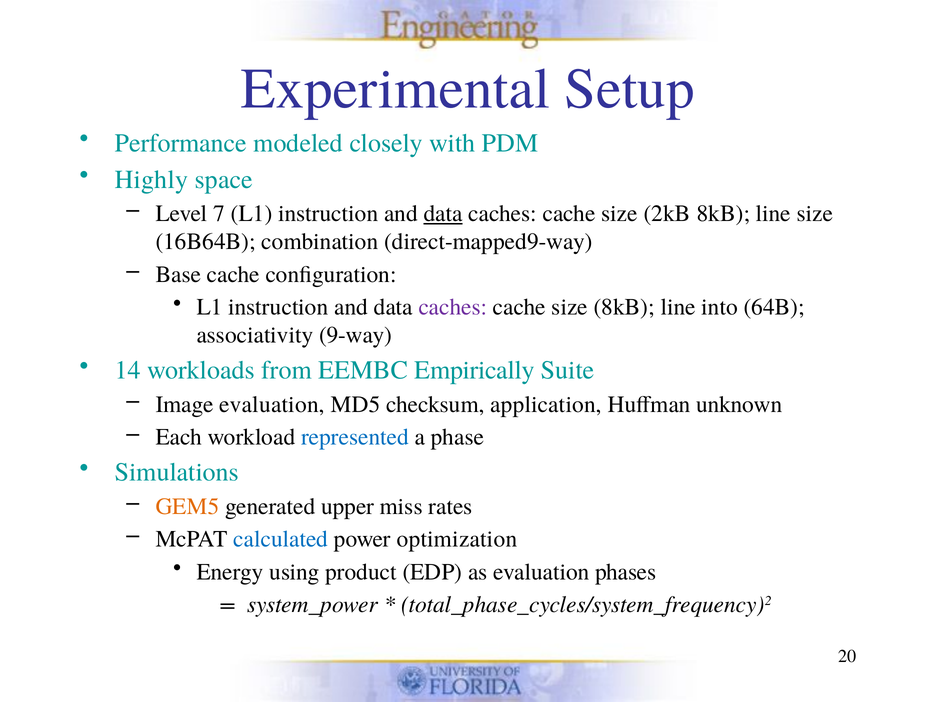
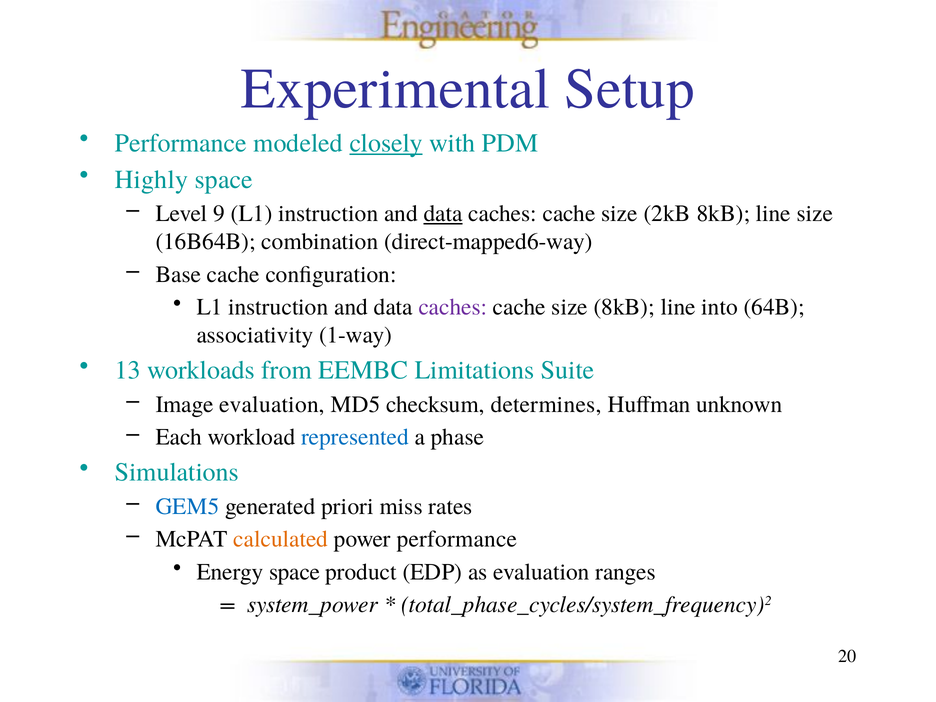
closely underline: none -> present (386, 143)
7: 7 -> 9 (219, 214)
9-way: 9-way -> 6-way (560, 242)
associativity 9-way: 9-way -> 1-way (356, 335)
14: 14 -> 13 (128, 370)
Empirically: Empirically -> Limitations (474, 370)
application: application -> determines (546, 404)
GEM5 colour: orange -> blue (187, 506)
upper: upper -> priori (348, 506)
calculated colour: blue -> orange (281, 539)
power optimization: optimization -> performance (457, 539)
Energy using: using -> space (295, 572)
phases: phases -> ranges (626, 572)
